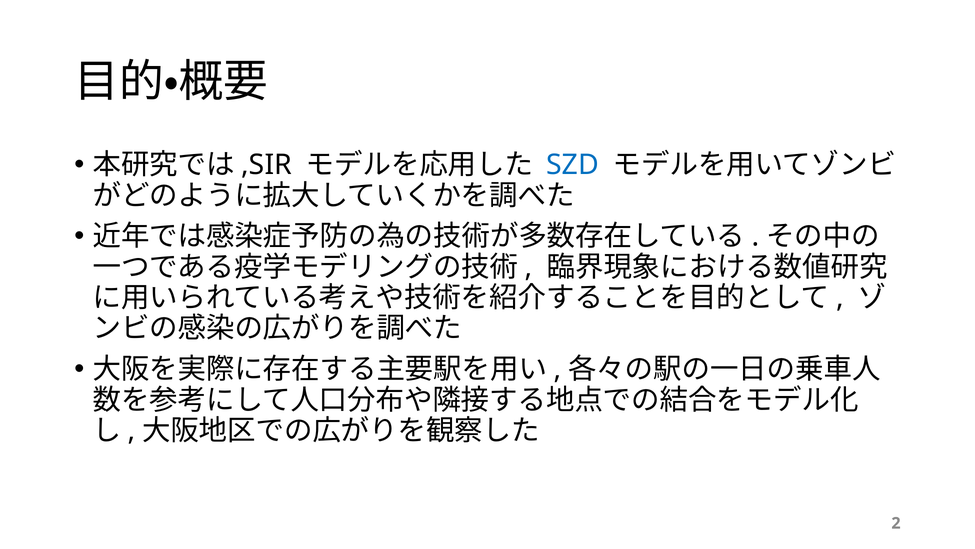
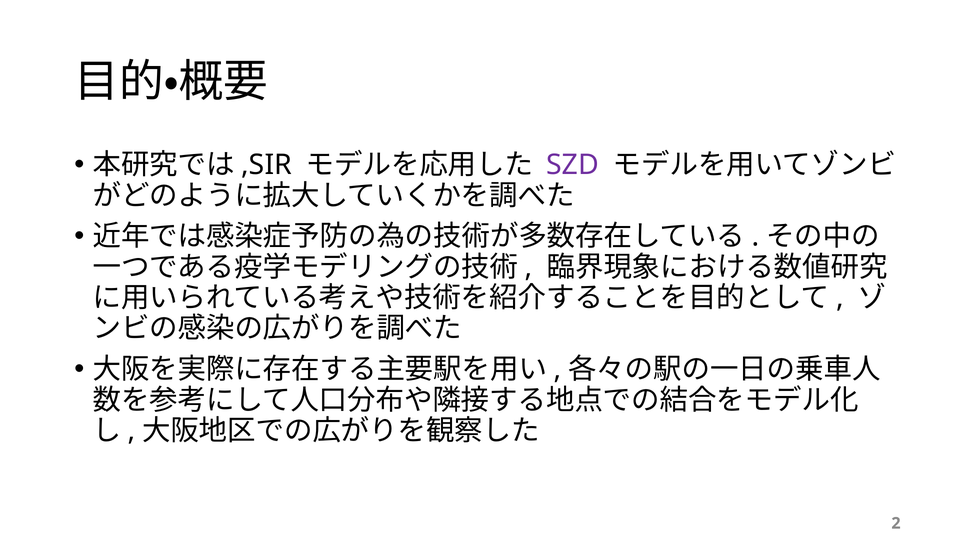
SZD colour: blue -> purple (573, 165)
